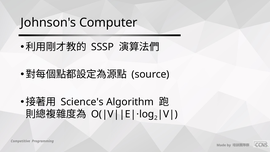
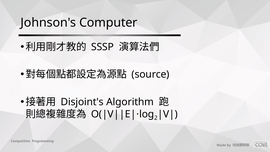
Science's: Science's -> Disjoint's (82, 102)
